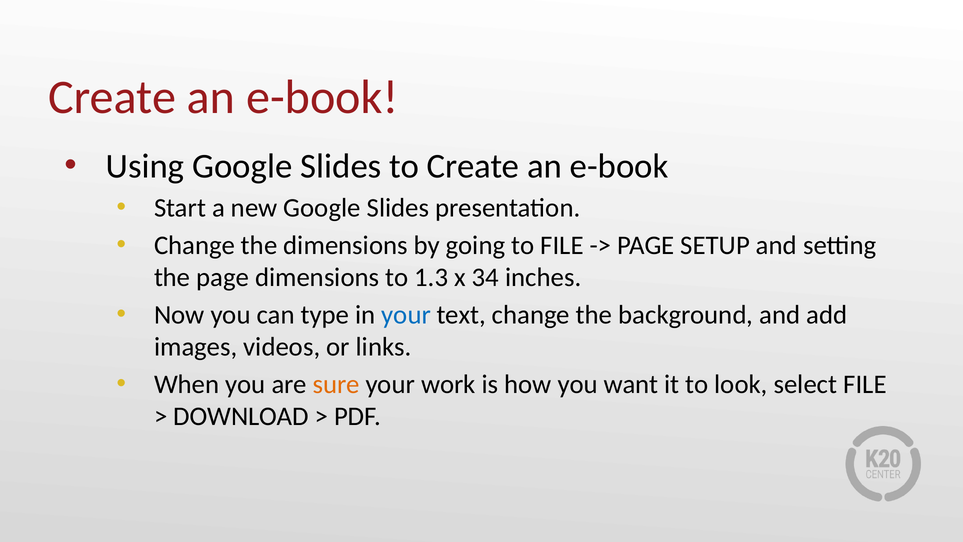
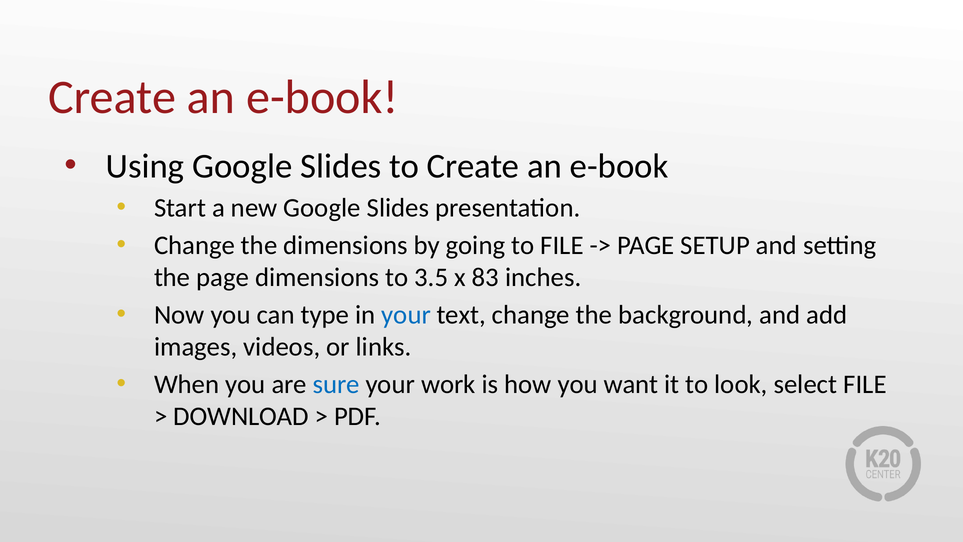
1.3: 1.3 -> 3.5 (431, 277)
34: 34 -> 83 (485, 277)
sure colour: orange -> blue (336, 384)
